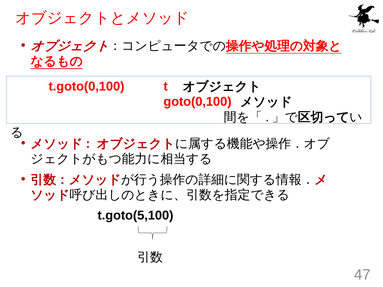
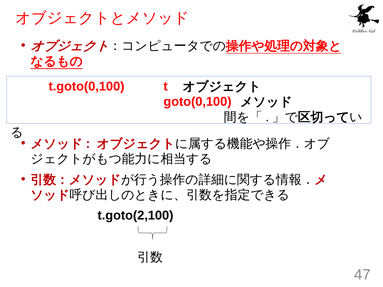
t.goto(5,100: t.goto(5,100 -> t.goto(2,100 (135, 216)
